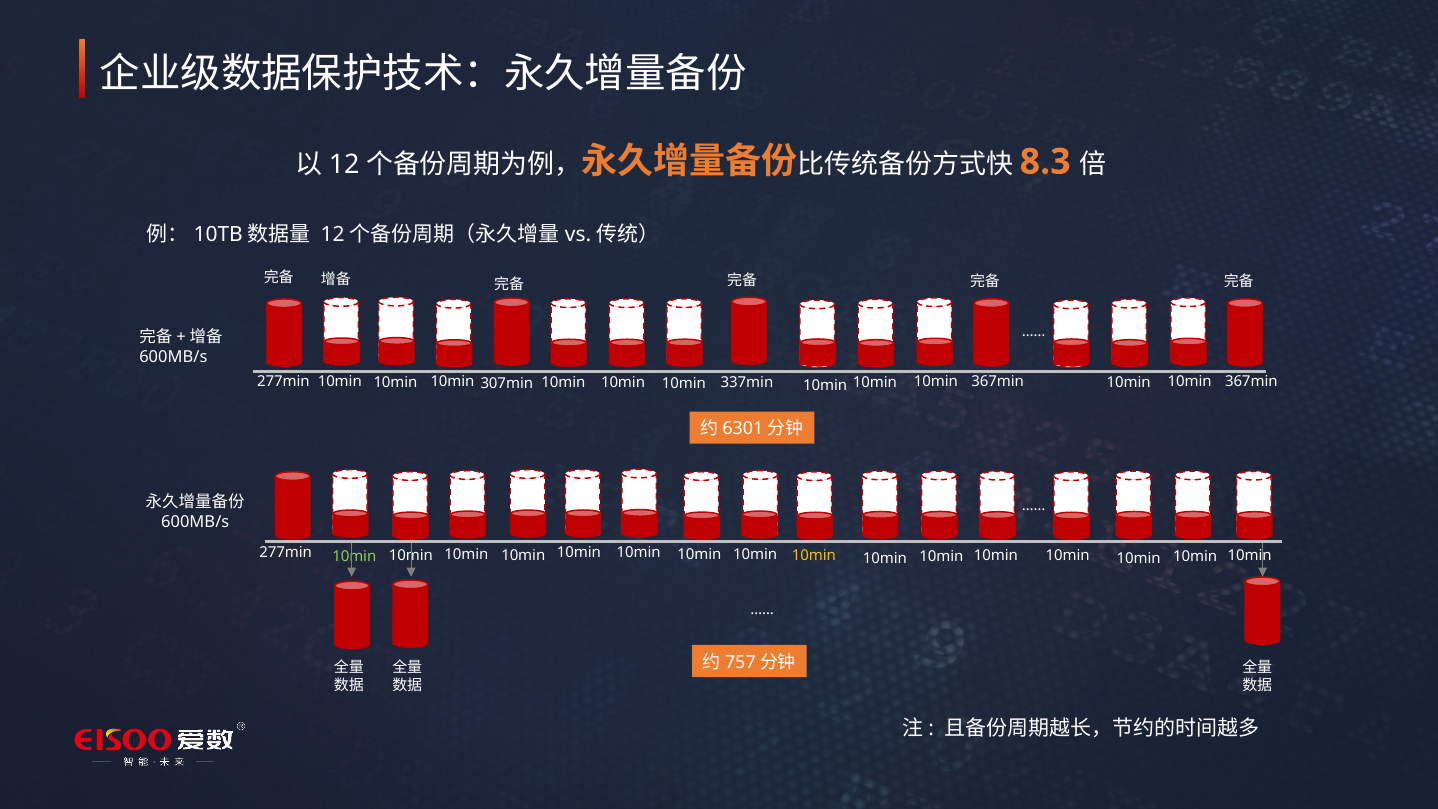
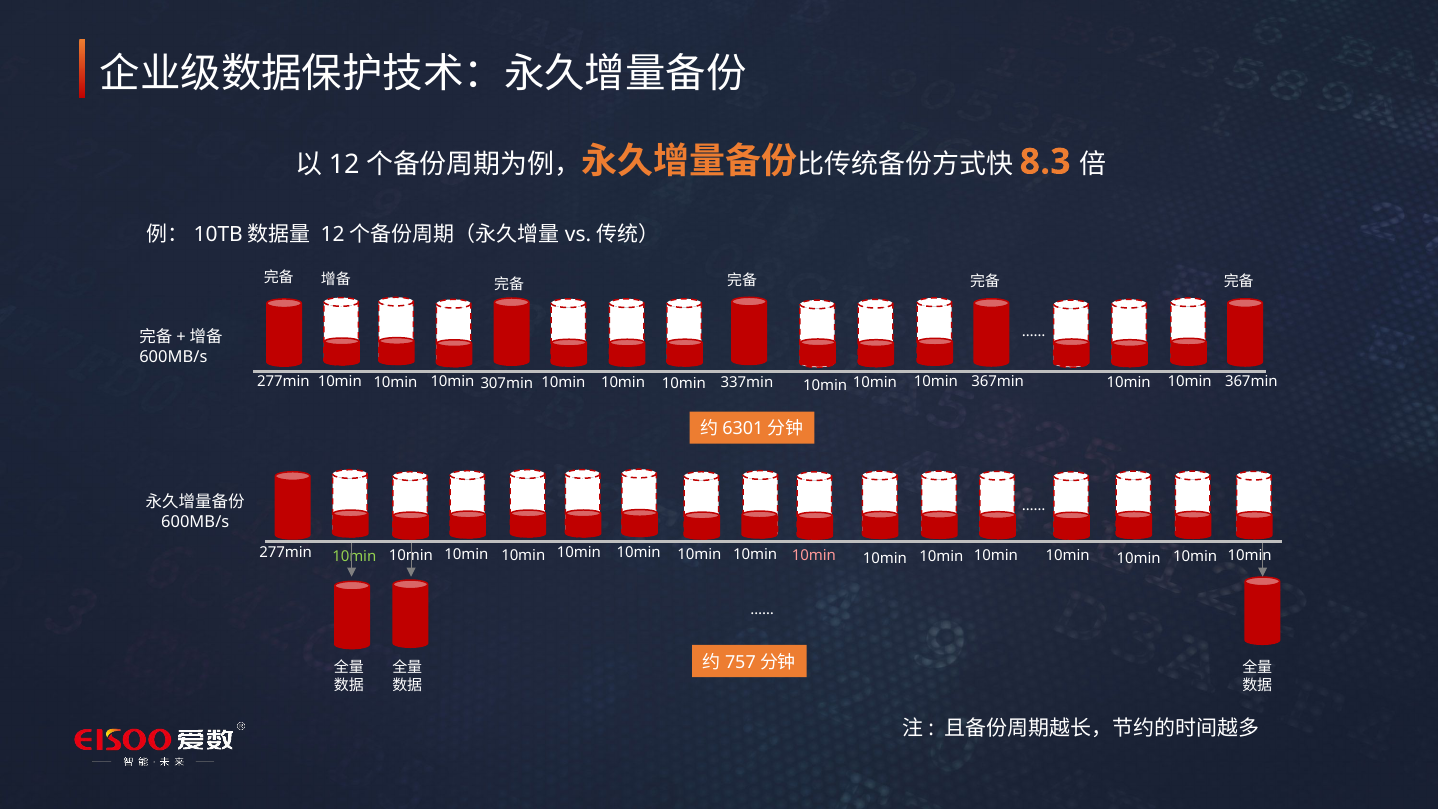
10min colour: yellow -> pink (814, 555)
